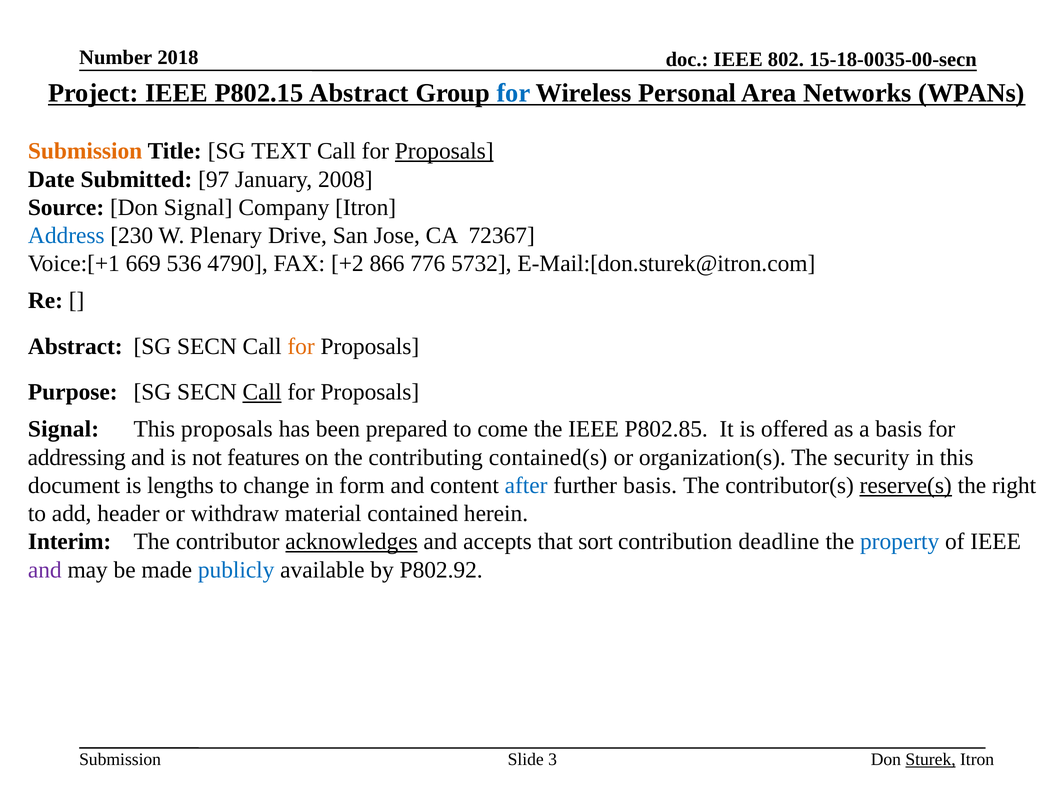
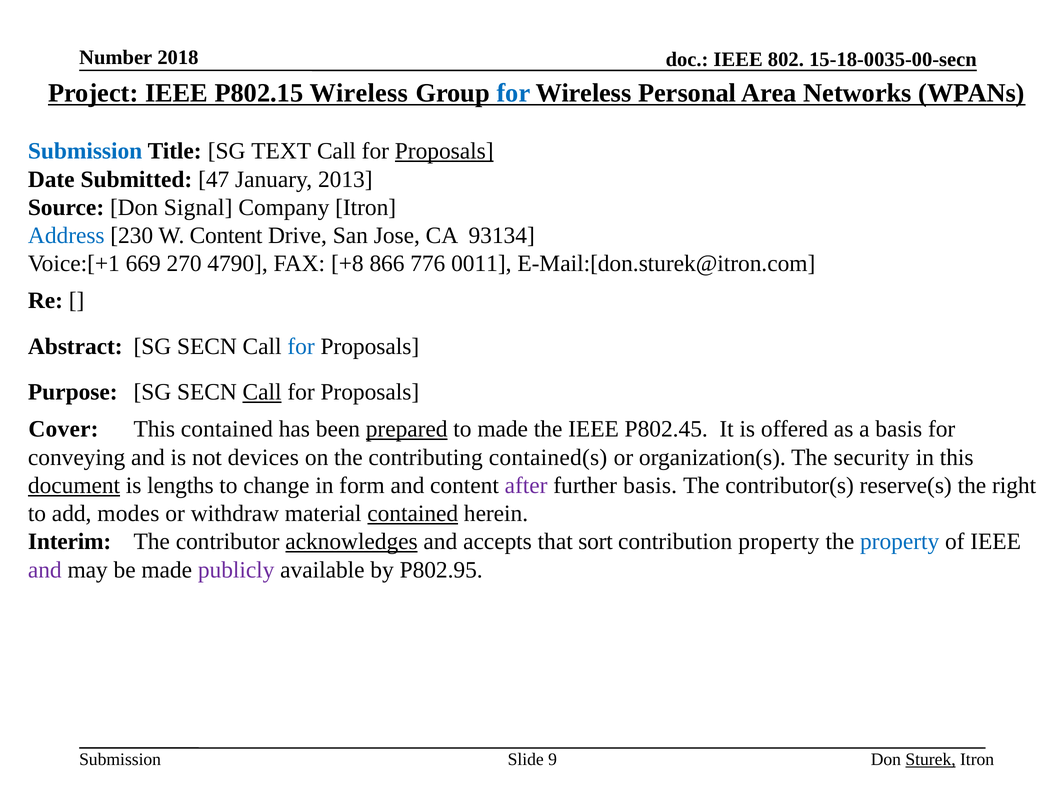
P802.15 Abstract: Abstract -> Wireless (359, 93)
Submission colour: orange -> blue (85, 151)
97: 97 -> 47 (214, 179)
2008: 2008 -> 2013 (345, 179)
W Plenary: Plenary -> Content (226, 236)
72367: 72367 -> 93134 (502, 236)
536: 536 -> 270 (184, 264)
+2: +2 -> +8 (347, 264)
5732: 5732 -> 0011 (481, 264)
for colour: orange -> blue (301, 346)
Signal: Signal -> Cover (63, 429)
This proposals: proposals -> contained (227, 429)
prepared underline: none -> present (407, 429)
to come: come -> made (503, 429)
P802.85: P802.85 -> P802.45 (666, 429)
addressing: addressing -> conveying (77, 457)
features: features -> devices (263, 457)
document underline: none -> present (74, 485)
after colour: blue -> purple (526, 485)
reserve(s underline: present -> none (906, 485)
header: header -> modes (128, 514)
contained underline: none -> present (413, 514)
contribution deadline: deadline -> property (779, 542)
publicly colour: blue -> purple (236, 570)
P802.92: P802.92 -> P802.95 (441, 570)
3: 3 -> 9 (553, 760)
